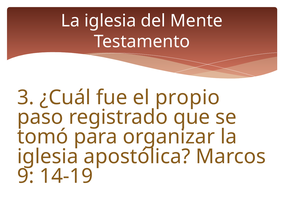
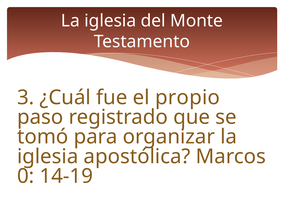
Mente: Mente -> Monte (197, 21)
9: 9 -> 0 (26, 176)
